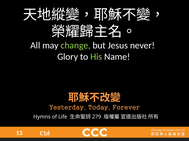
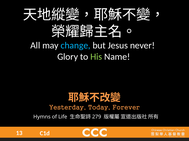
change colour: light green -> light blue (76, 46)
